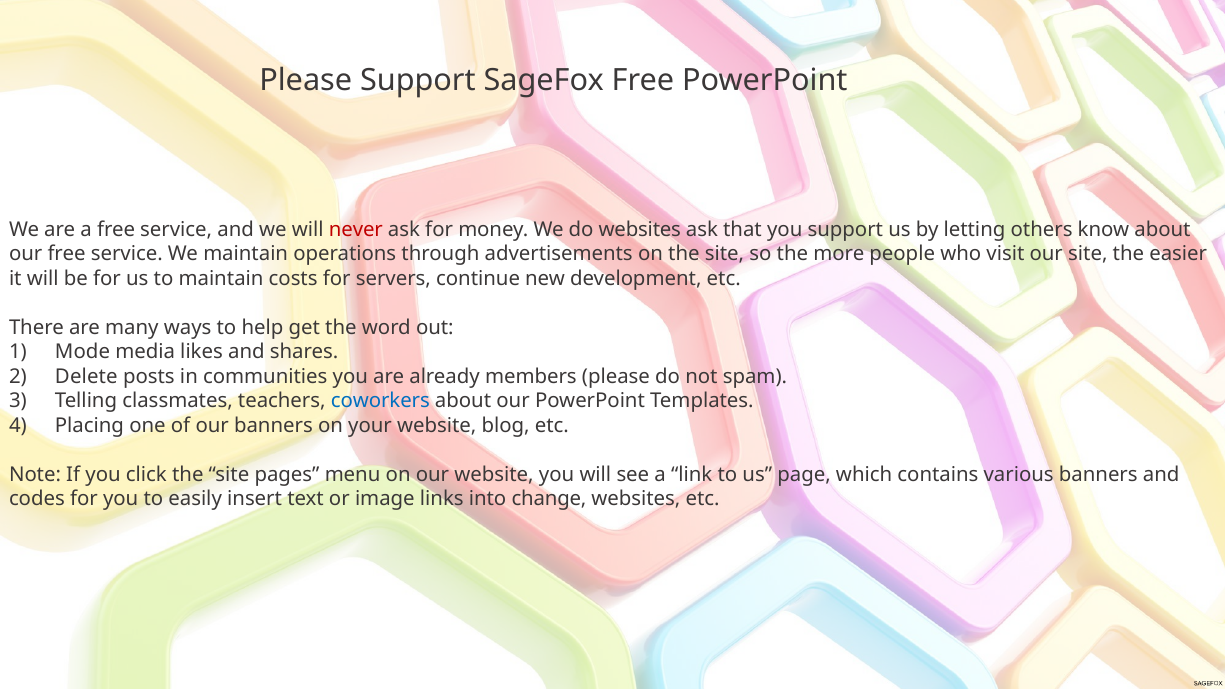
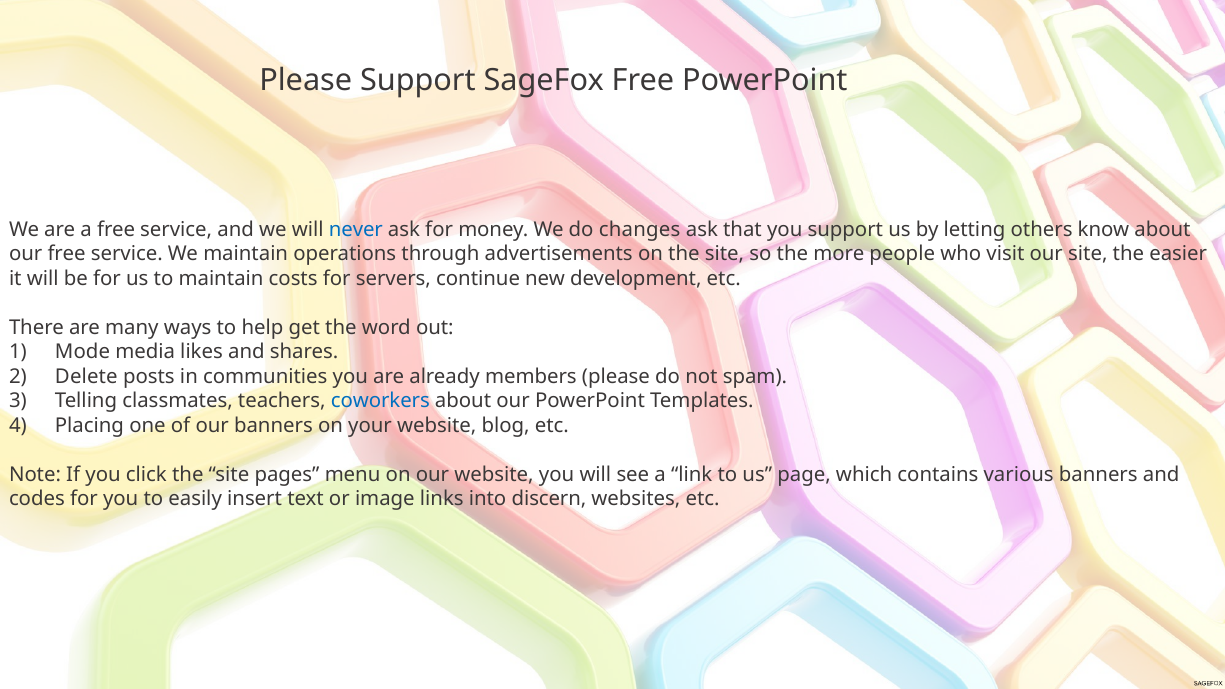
never colour: red -> blue (356, 230)
do websites: websites -> changes (640, 230)
change: change -> discern (549, 499)
